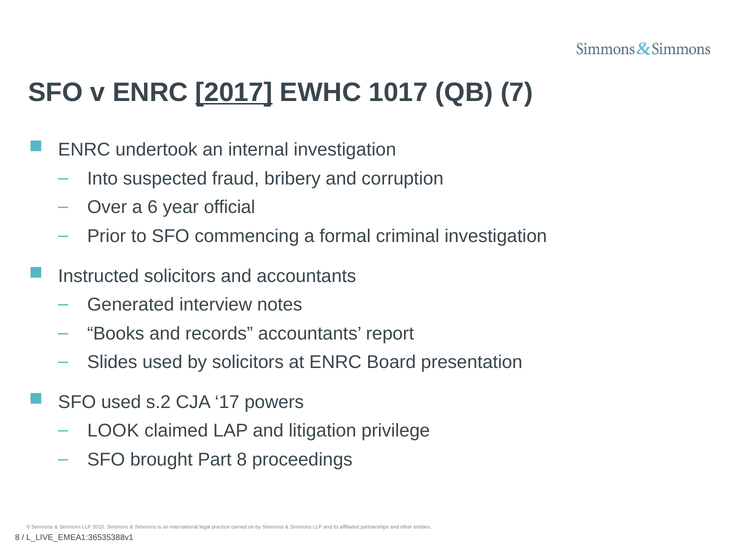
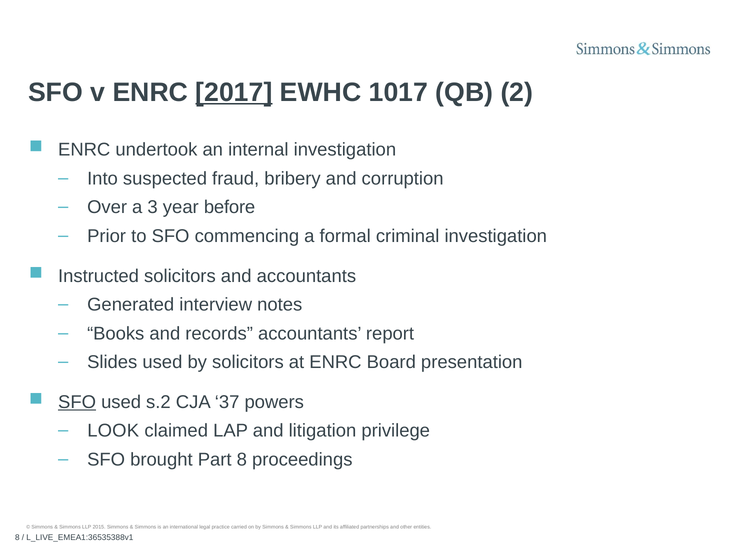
7: 7 -> 2 (517, 93)
6: 6 -> 3 (153, 208)
official: official -> before (230, 208)
SFO underline: none -> present (77, 402)
17: 17 -> 37 (227, 402)
